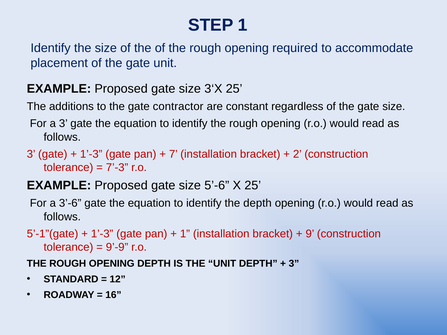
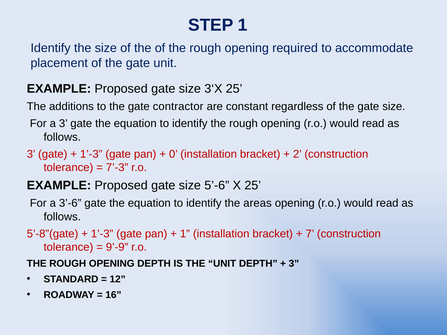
7: 7 -> 0 (173, 154)
the depth: depth -> areas (257, 203)
5’-1”(gate: 5’-1”(gate -> 5’-8”(gate (53, 234)
9: 9 -> 7 (310, 234)
